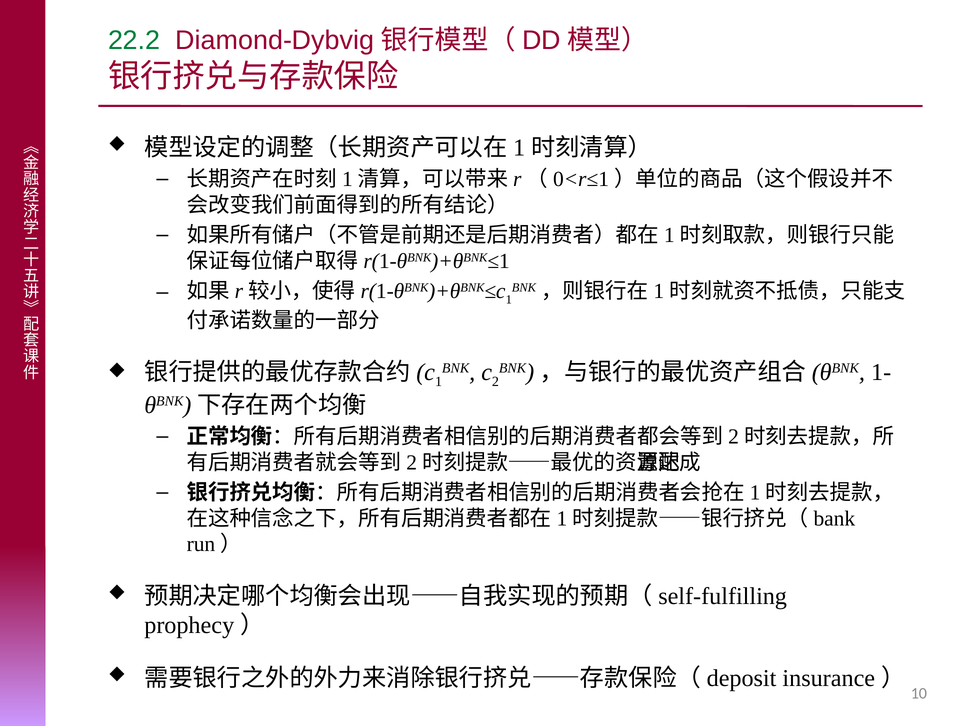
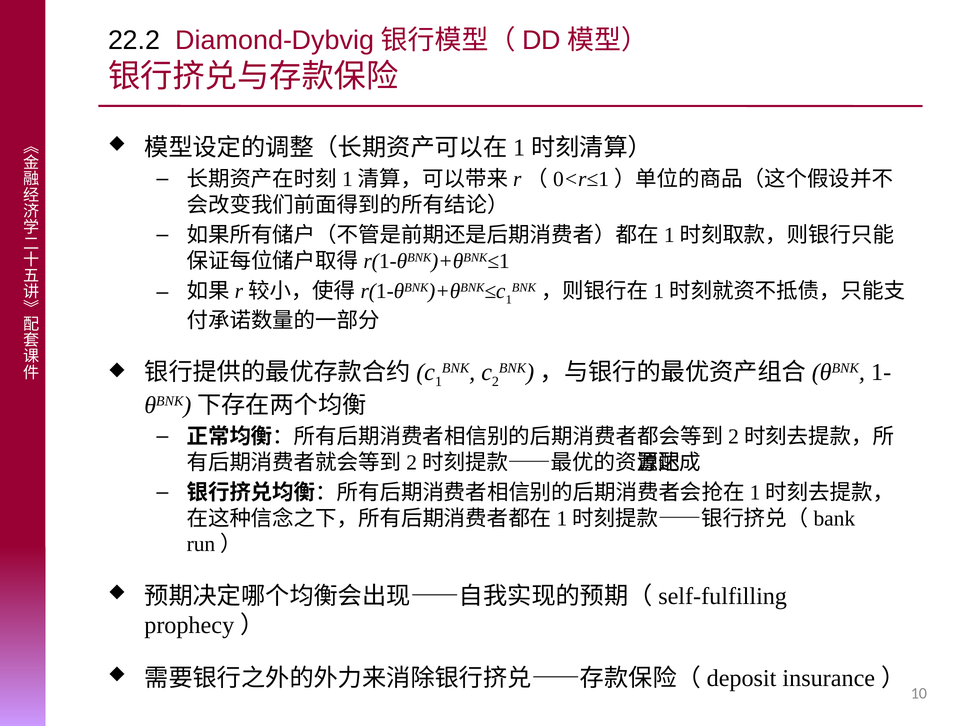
22.2 colour: green -> black (134, 40)
